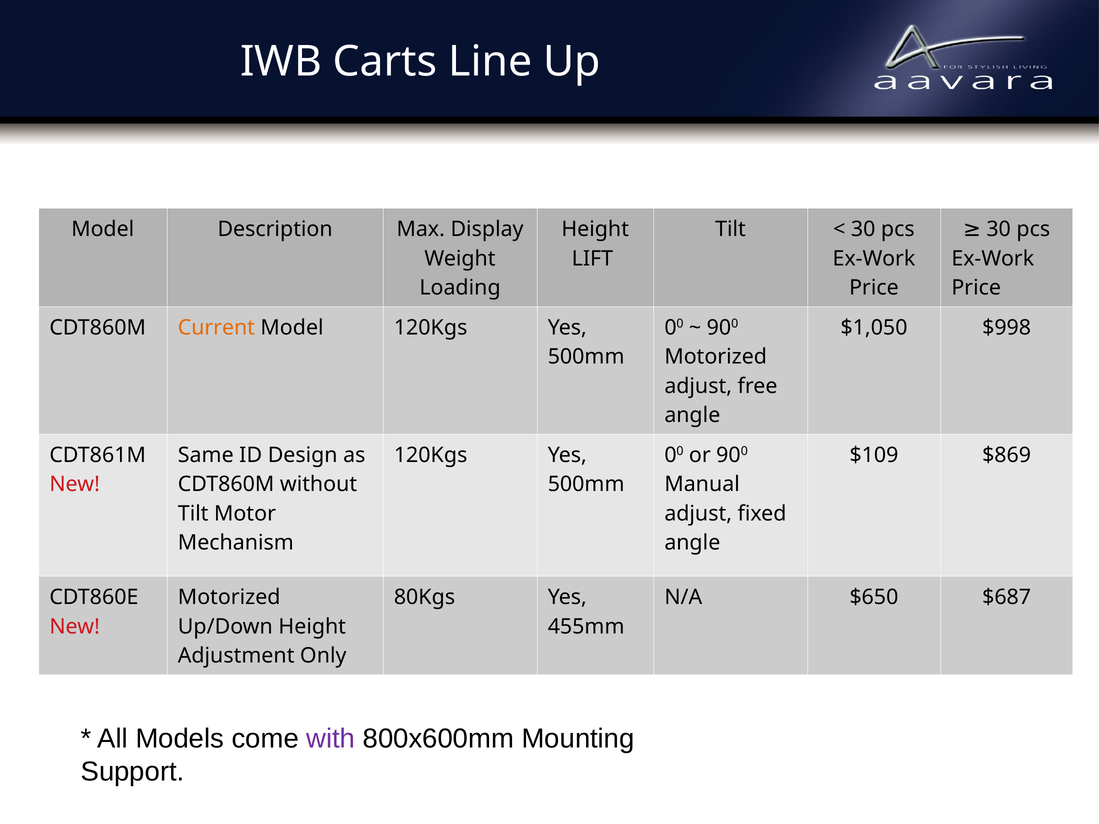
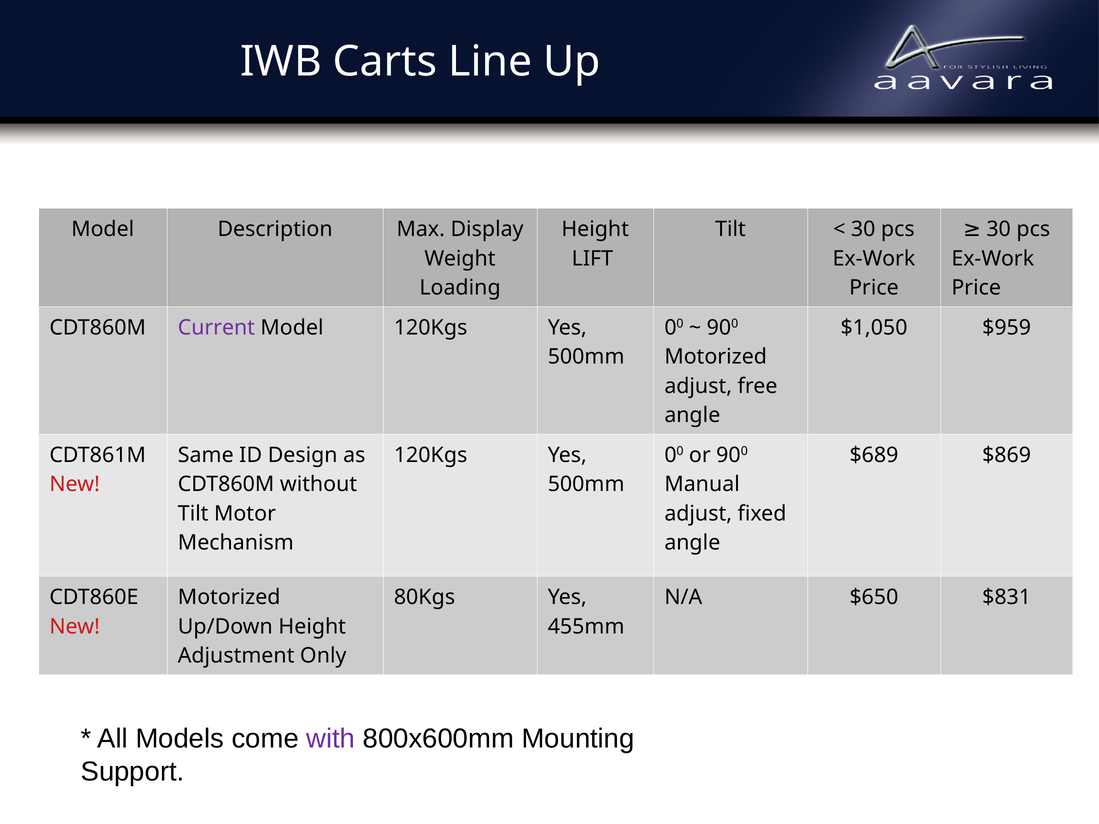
Current colour: orange -> purple (216, 328)
$998: $998 -> $959 (1007, 328)
$109: $109 -> $689 (874, 455)
$687: $687 -> $831 (1007, 598)
